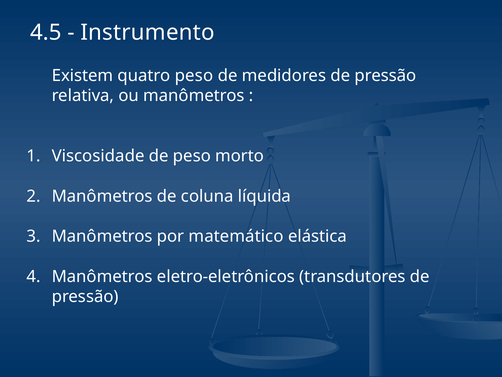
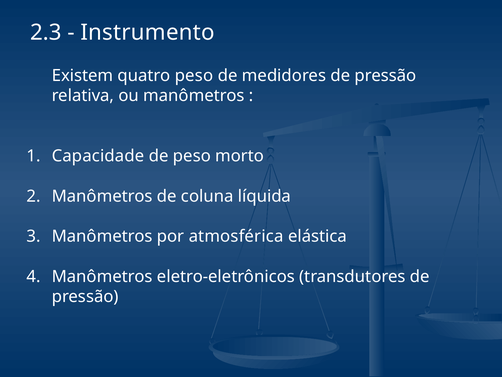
4.5: 4.5 -> 2.3 (46, 33)
Viscosidade: Viscosidade -> Capacidade (98, 156)
matemático: matemático -> atmosférica (236, 236)
